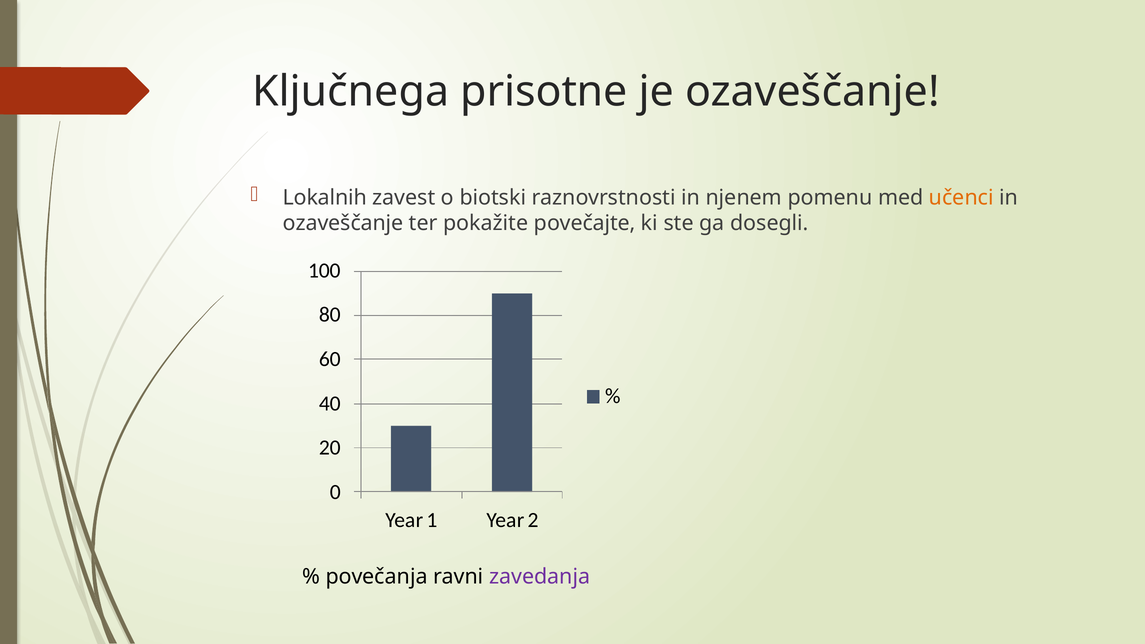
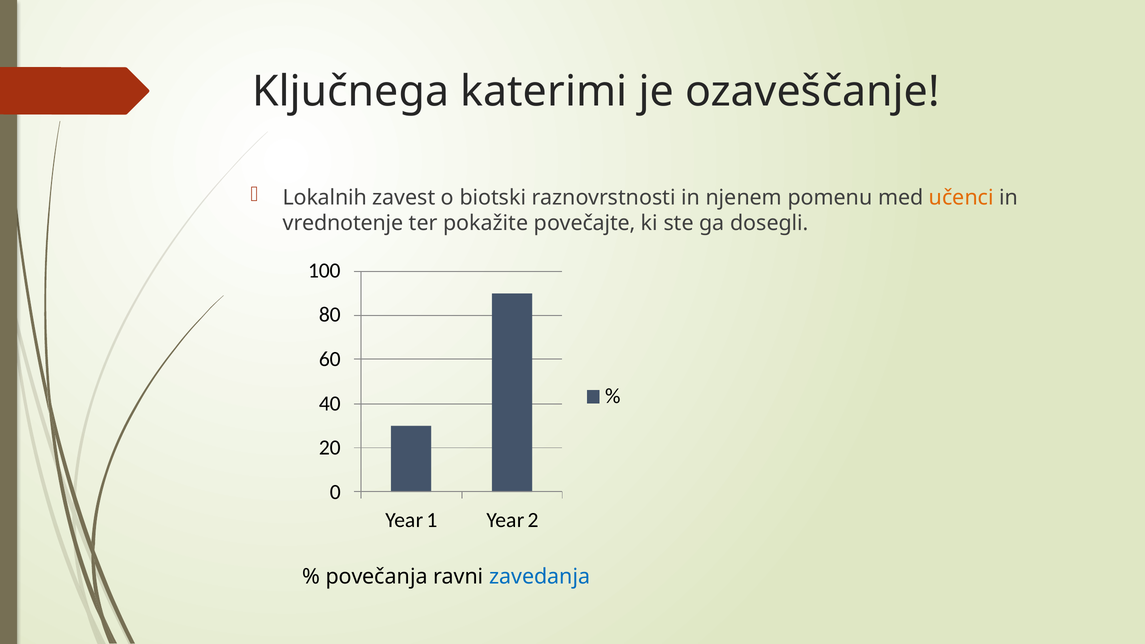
prisotne: prisotne -> katerimi (544, 92)
ozaveščanje: ozaveščanje -> vrednotenje (343, 223)
zavedanja colour: purple -> blue (540, 577)
